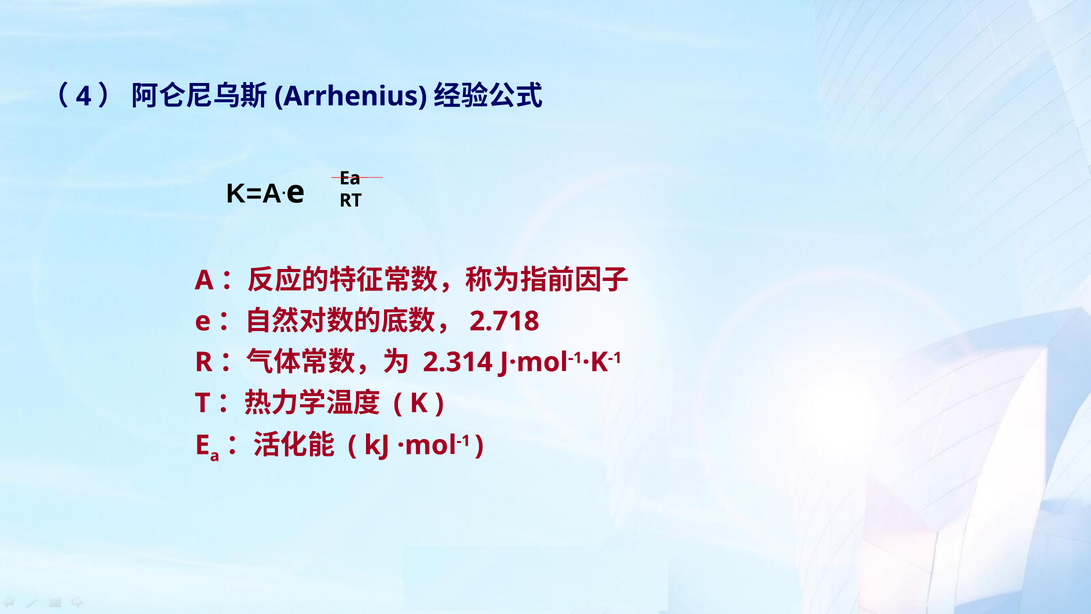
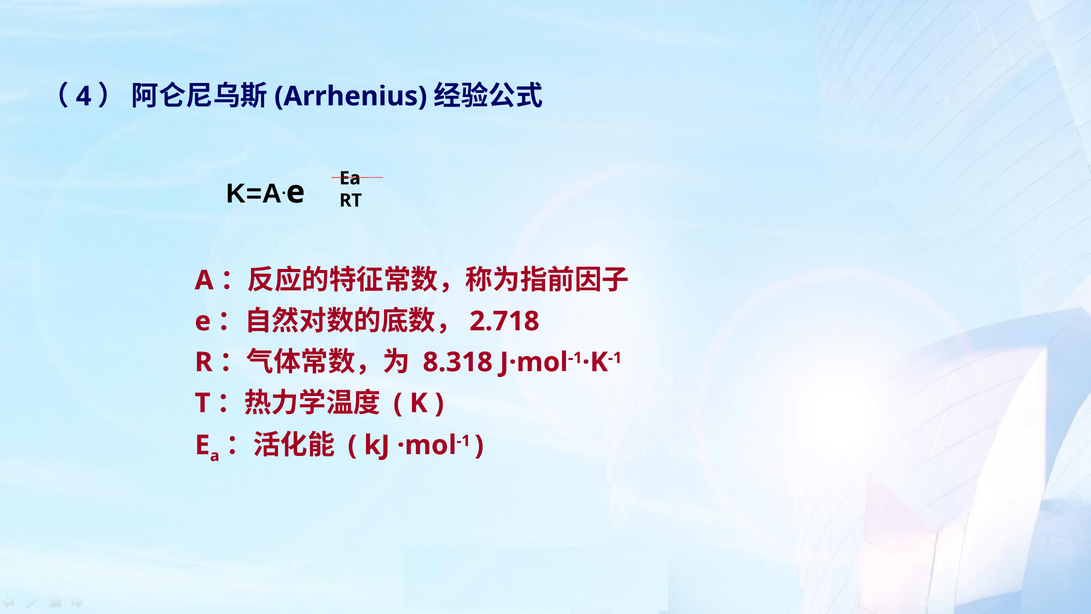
2.314: 2.314 -> 8.318 (458, 362)
